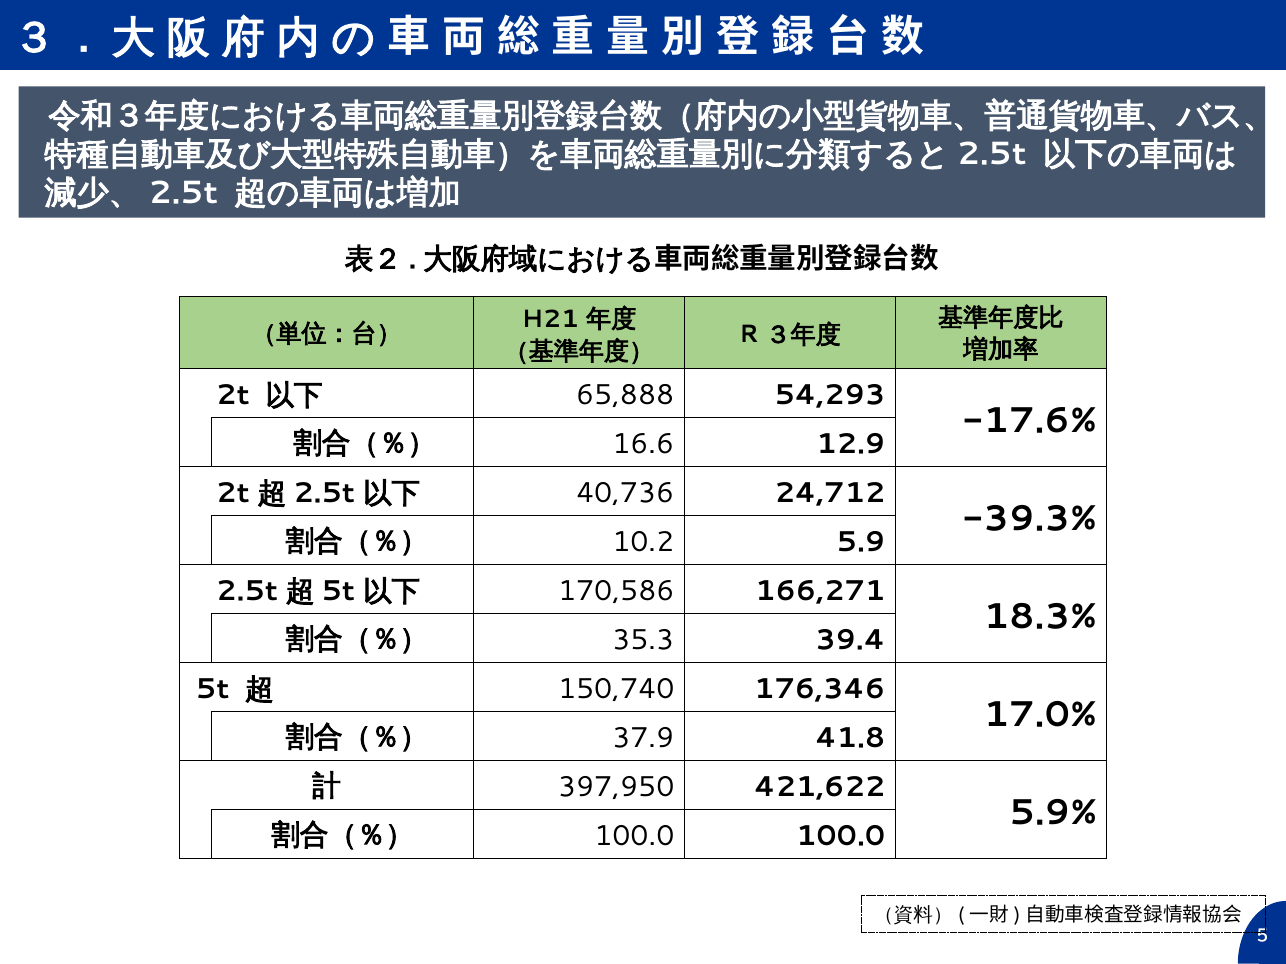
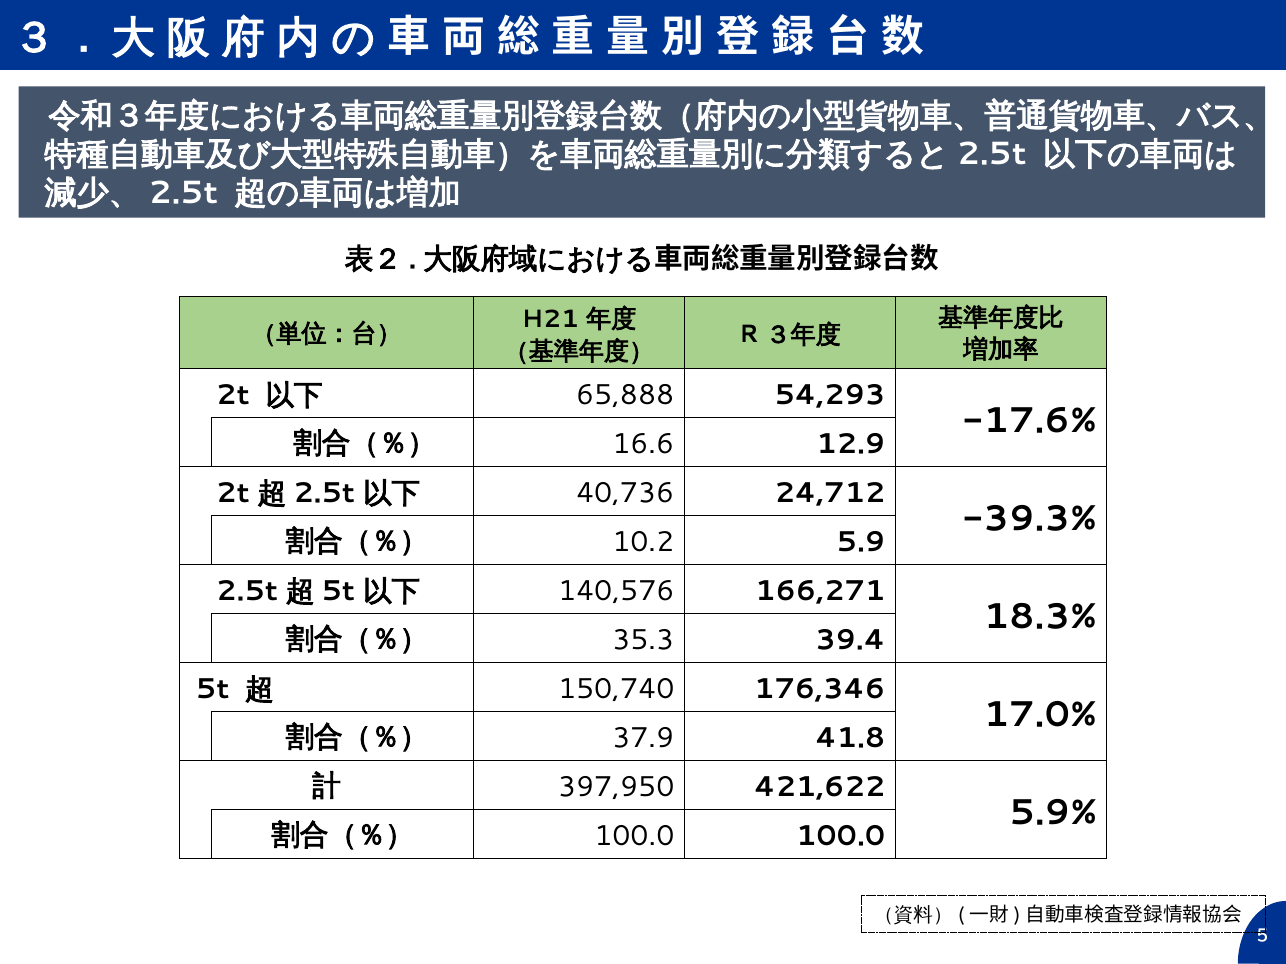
170,586: 170,586 -> 140,576 (616, 592)
